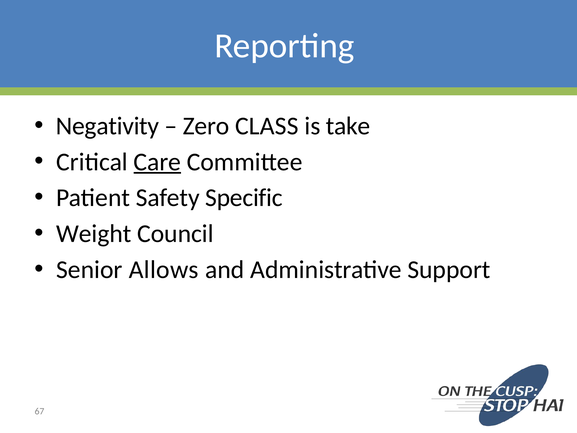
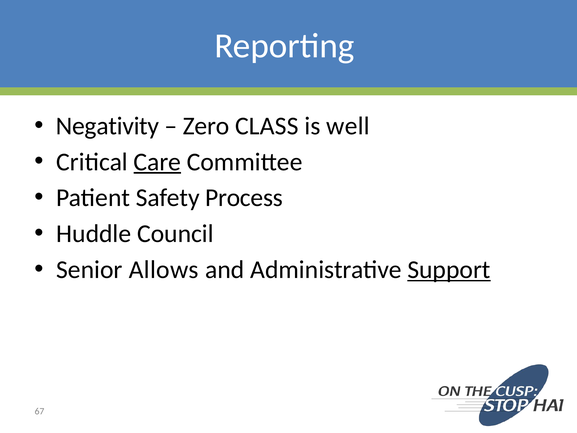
take: take -> well (348, 126)
Specific: Specific -> Process (244, 198)
Weight: Weight -> Huddle (94, 234)
Support underline: none -> present (449, 270)
